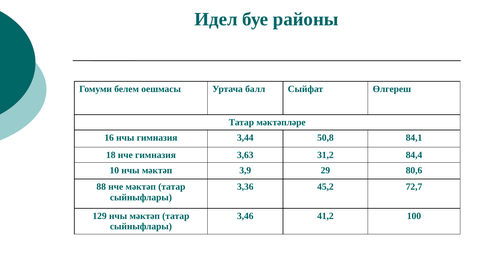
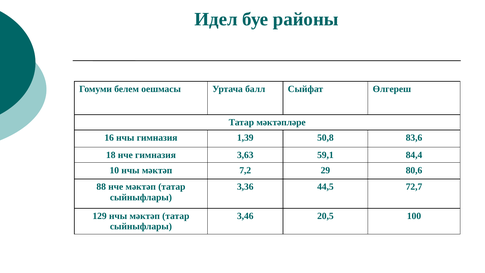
3,44: 3,44 -> 1,39 (245, 138)
84,1: 84,1 -> 83,6 (414, 138)
31,2: 31,2 -> 59,1 (325, 155)
3,9: 3,9 -> 7,2 (245, 170)
45,2: 45,2 -> 44,5 (325, 187)
41,2: 41,2 -> 20,5 (325, 216)
